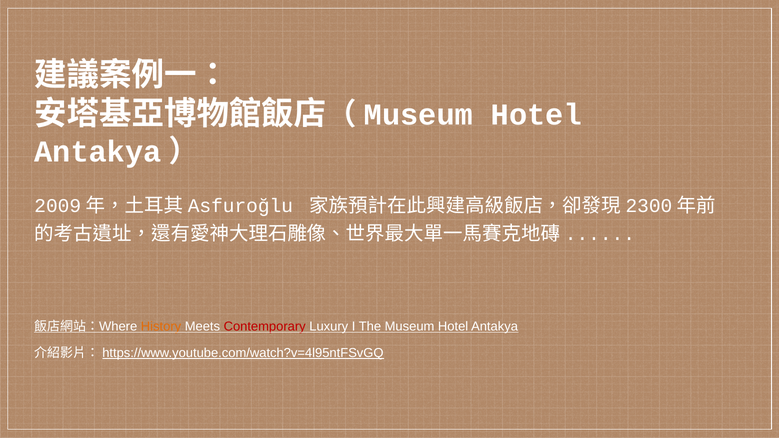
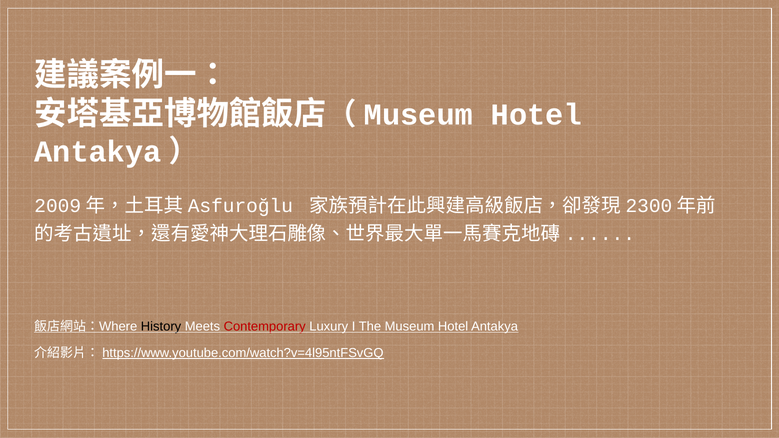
History colour: orange -> black (161, 327)
